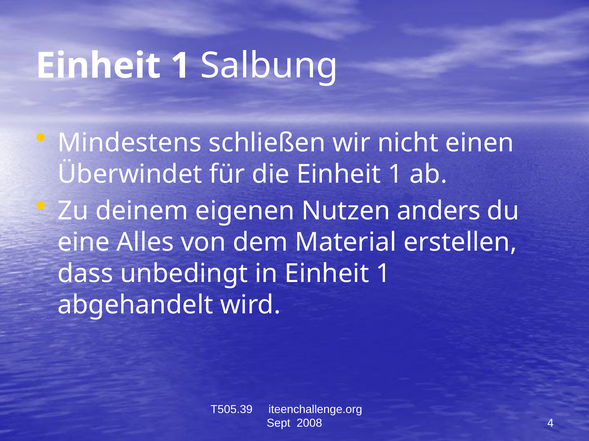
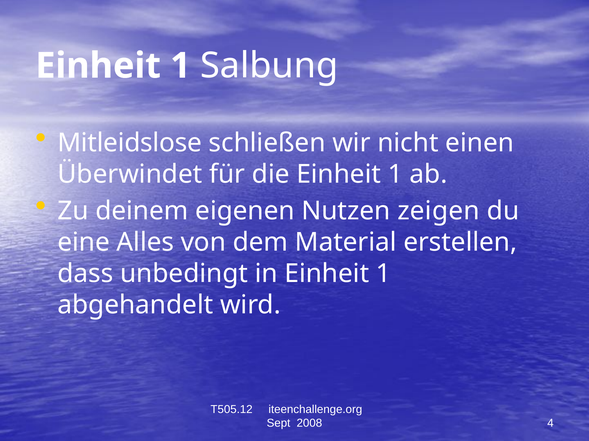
Mindestens: Mindestens -> Mitleidslose (130, 143)
anders: anders -> zeigen (438, 211)
T505.39: T505.39 -> T505.12 (232, 410)
